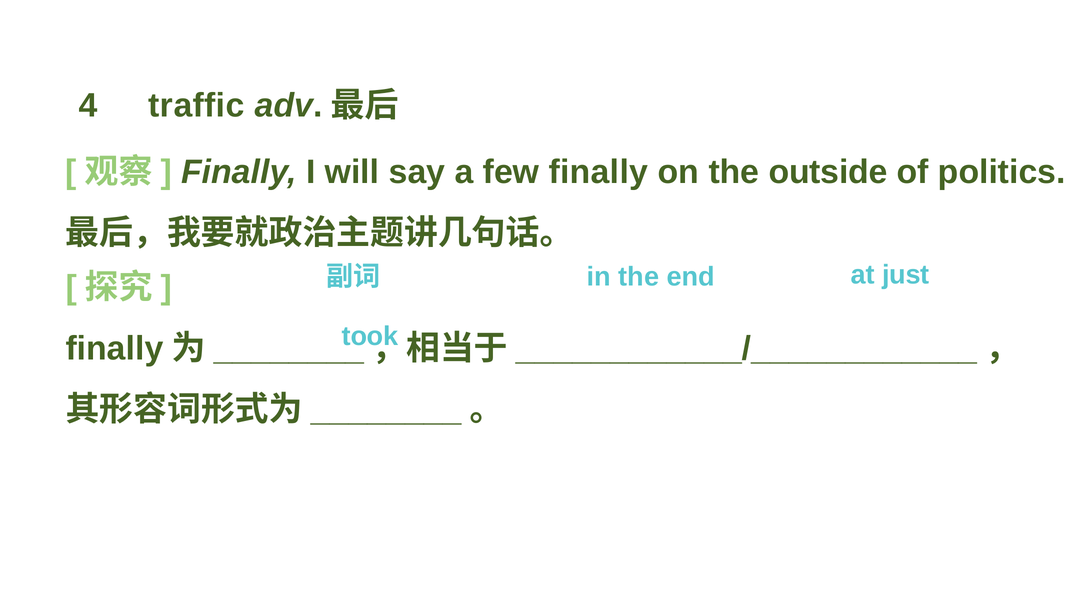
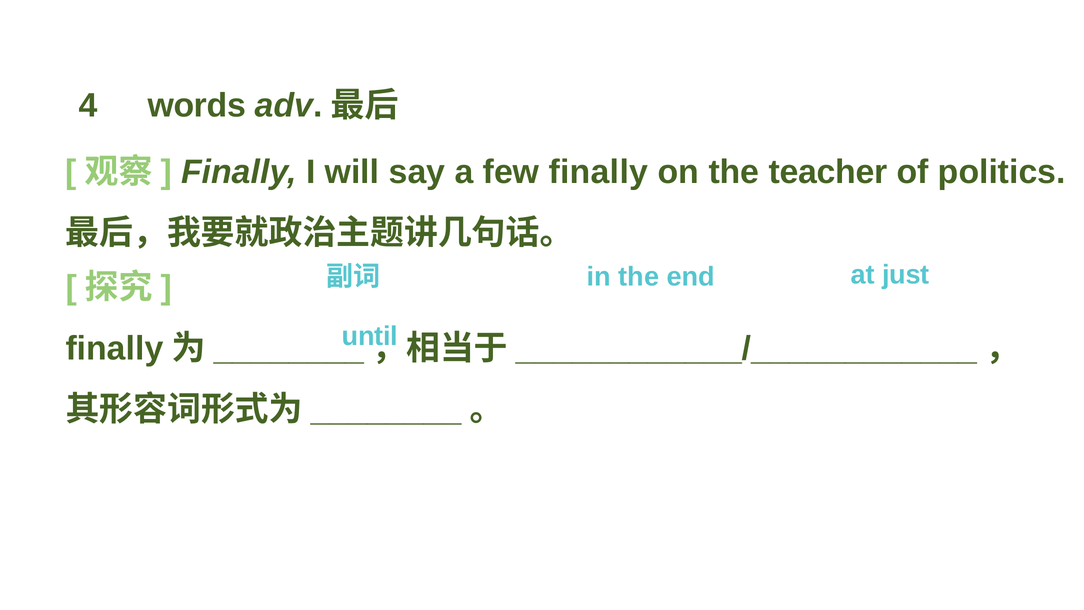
traffic: traffic -> words (197, 105)
outside: outside -> teacher (828, 172)
took: took -> until (370, 336)
